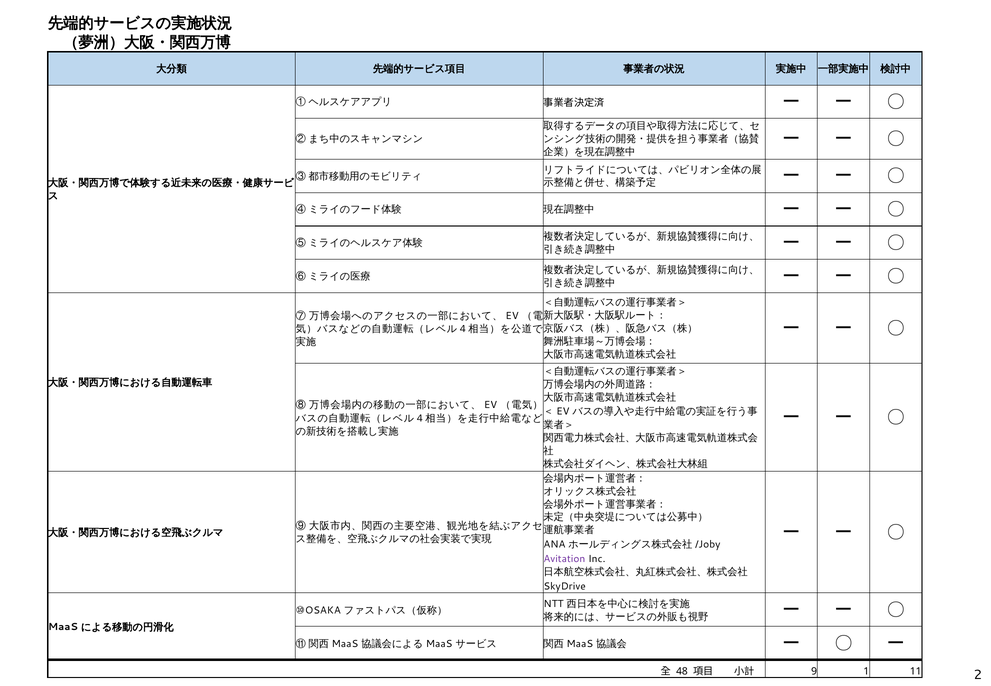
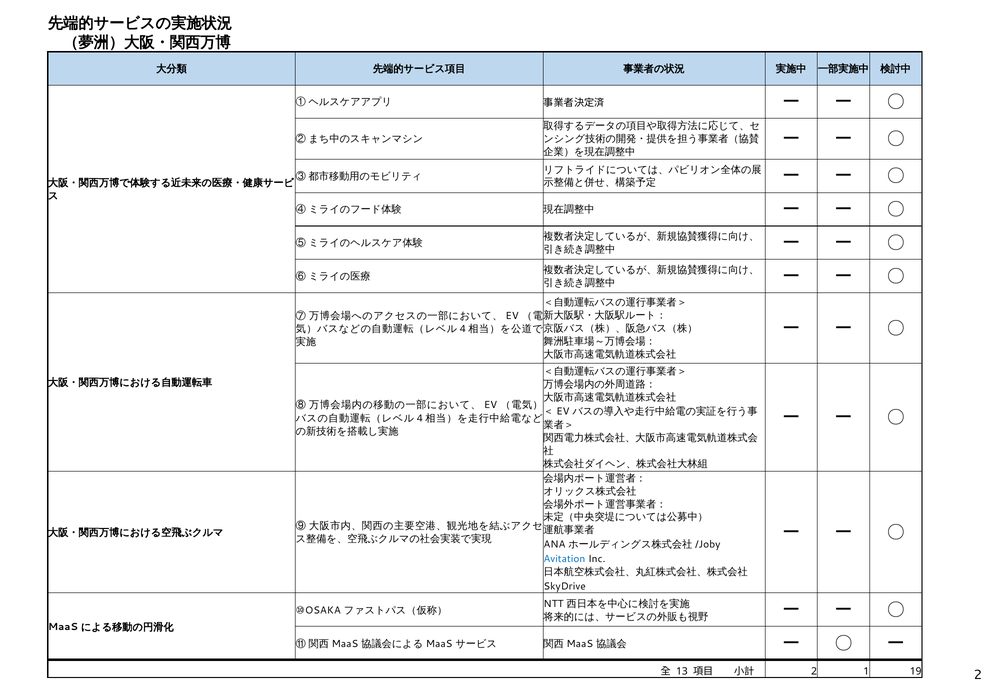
Avitation colour: purple -> blue (564, 559)
48: 48 -> 13 (682, 671)
9: 9 -> 2 (814, 671)
11: 11 -> 19 (916, 671)
